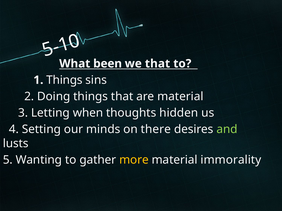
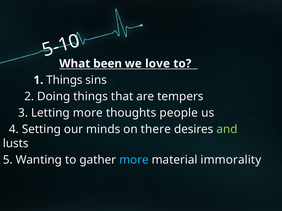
we that: that -> love (158, 64)
are material: material -> tempers (180, 97)
Letting when: when -> more (88, 113)
hidden: hidden -> people (179, 113)
more colour: yellow -> light blue (134, 160)
